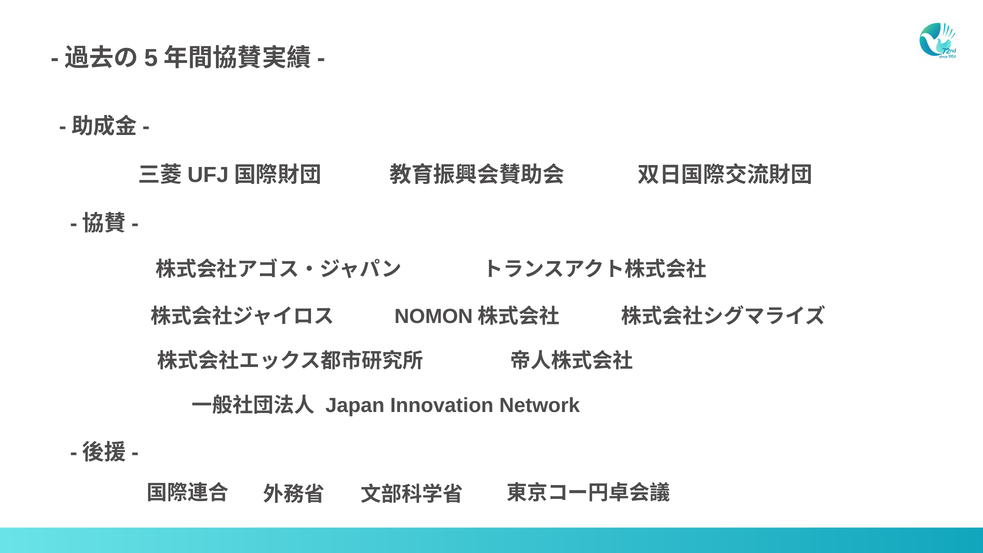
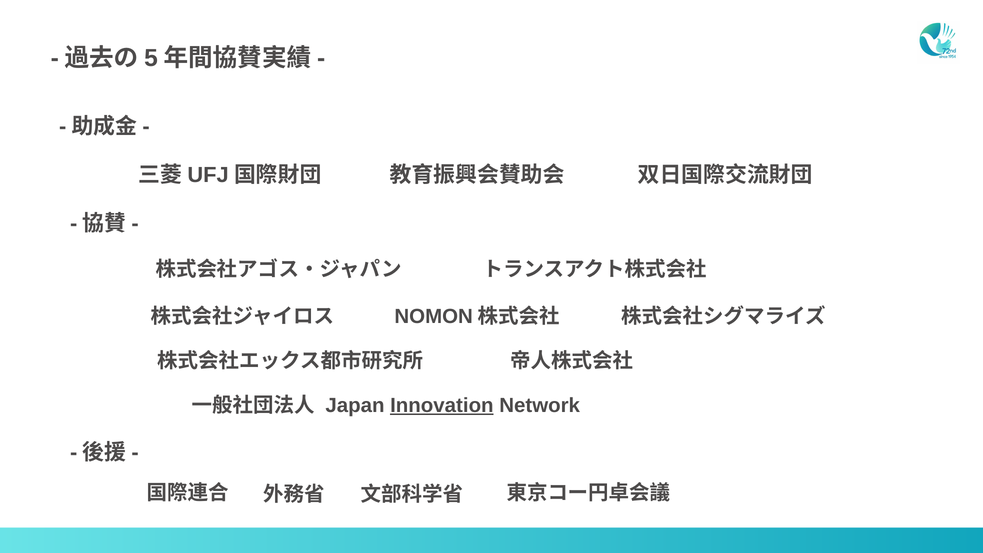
Innovation underline: none -> present (442, 405)
